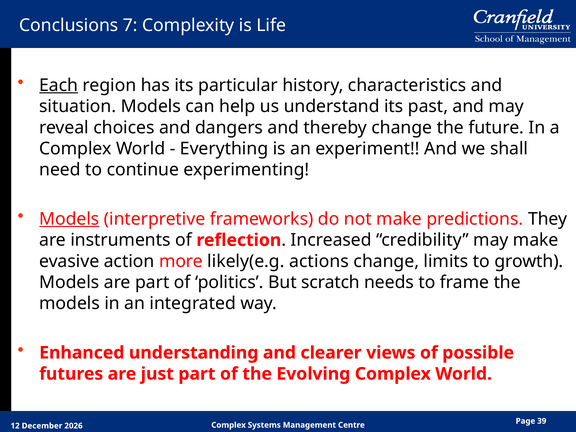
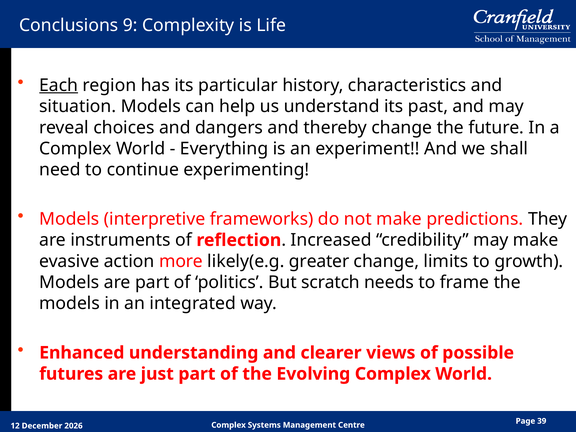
7: 7 -> 9 (130, 25)
Models underline: present -> none (69, 219)
actions: actions -> greater (319, 261)
